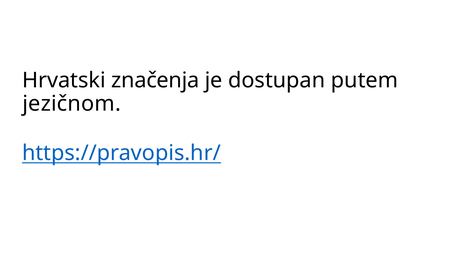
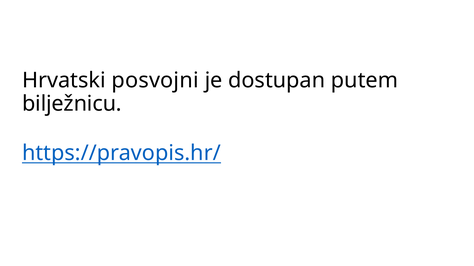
značenja: značenja -> posvojni (155, 80)
jezičnom: jezičnom -> bilježnicu (72, 104)
